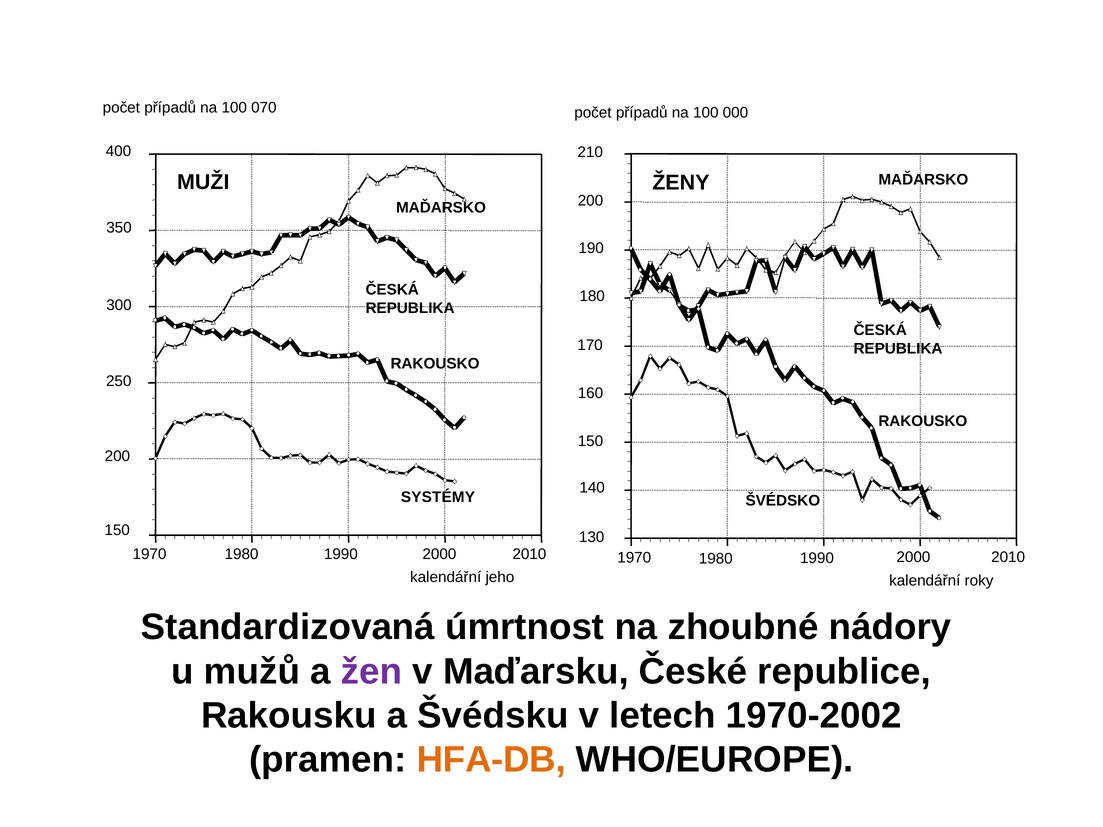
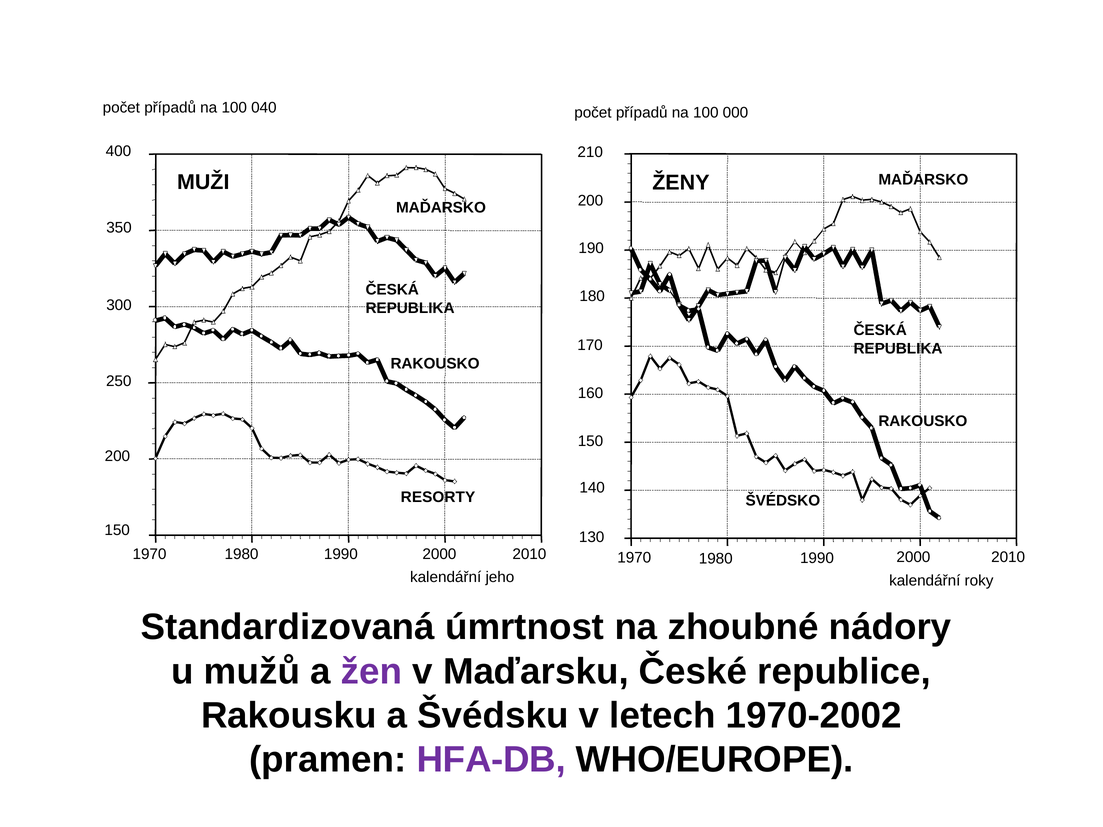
070: 070 -> 040 (264, 108)
SYSTÉMY: SYSTÉMY -> RESORTY (438, 498)
HFA-DB colour: orange -> purple (491, 760)
